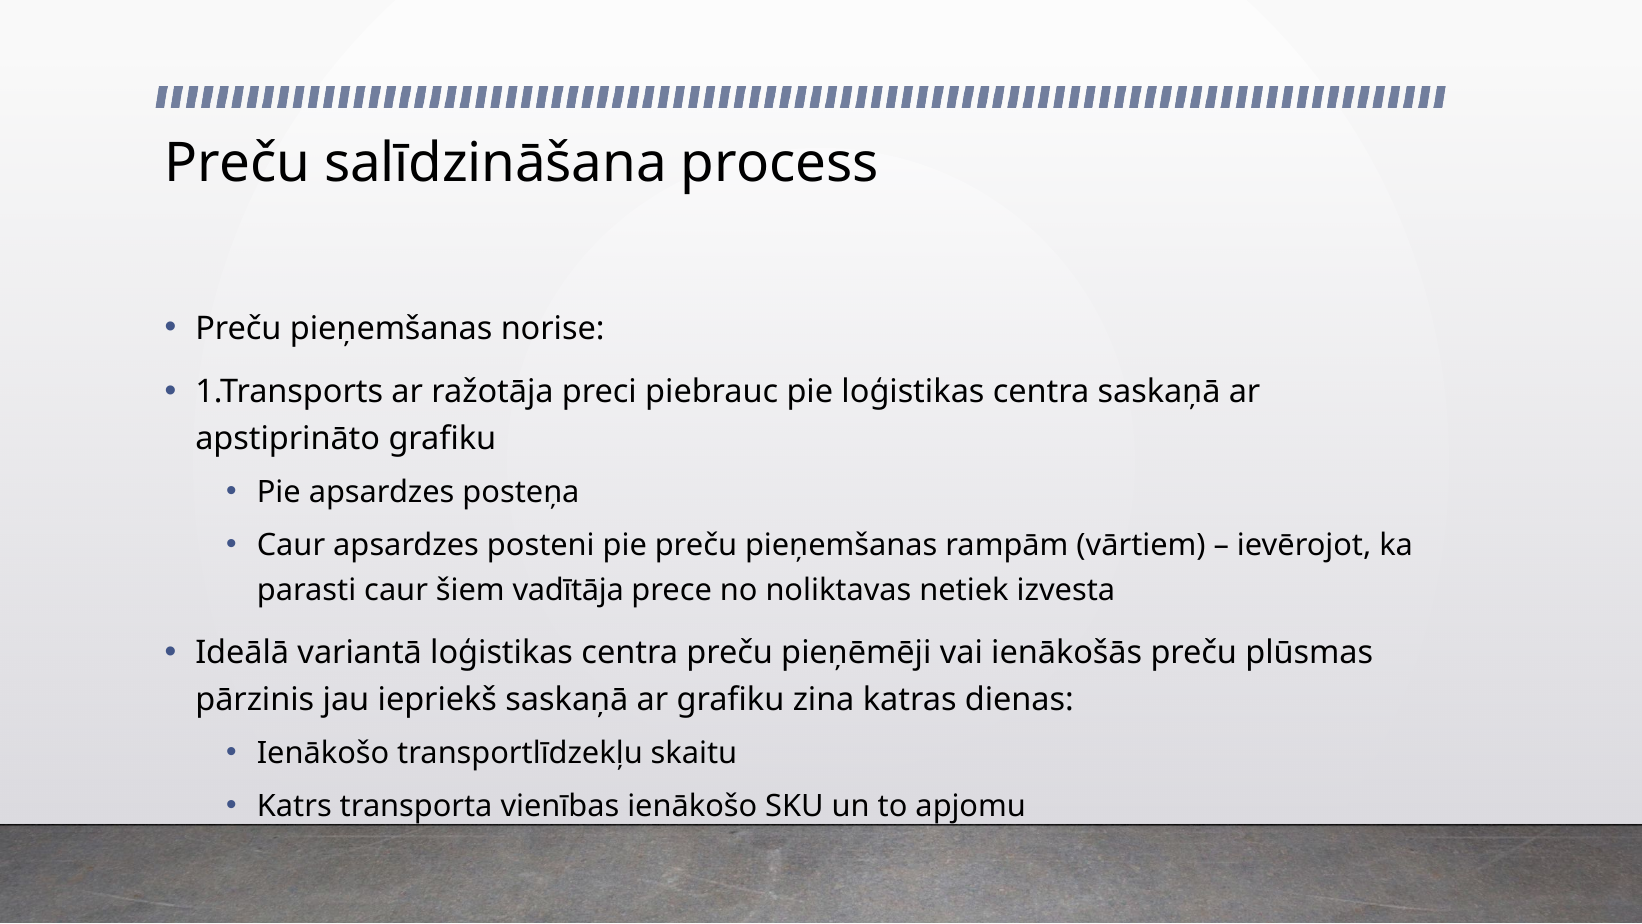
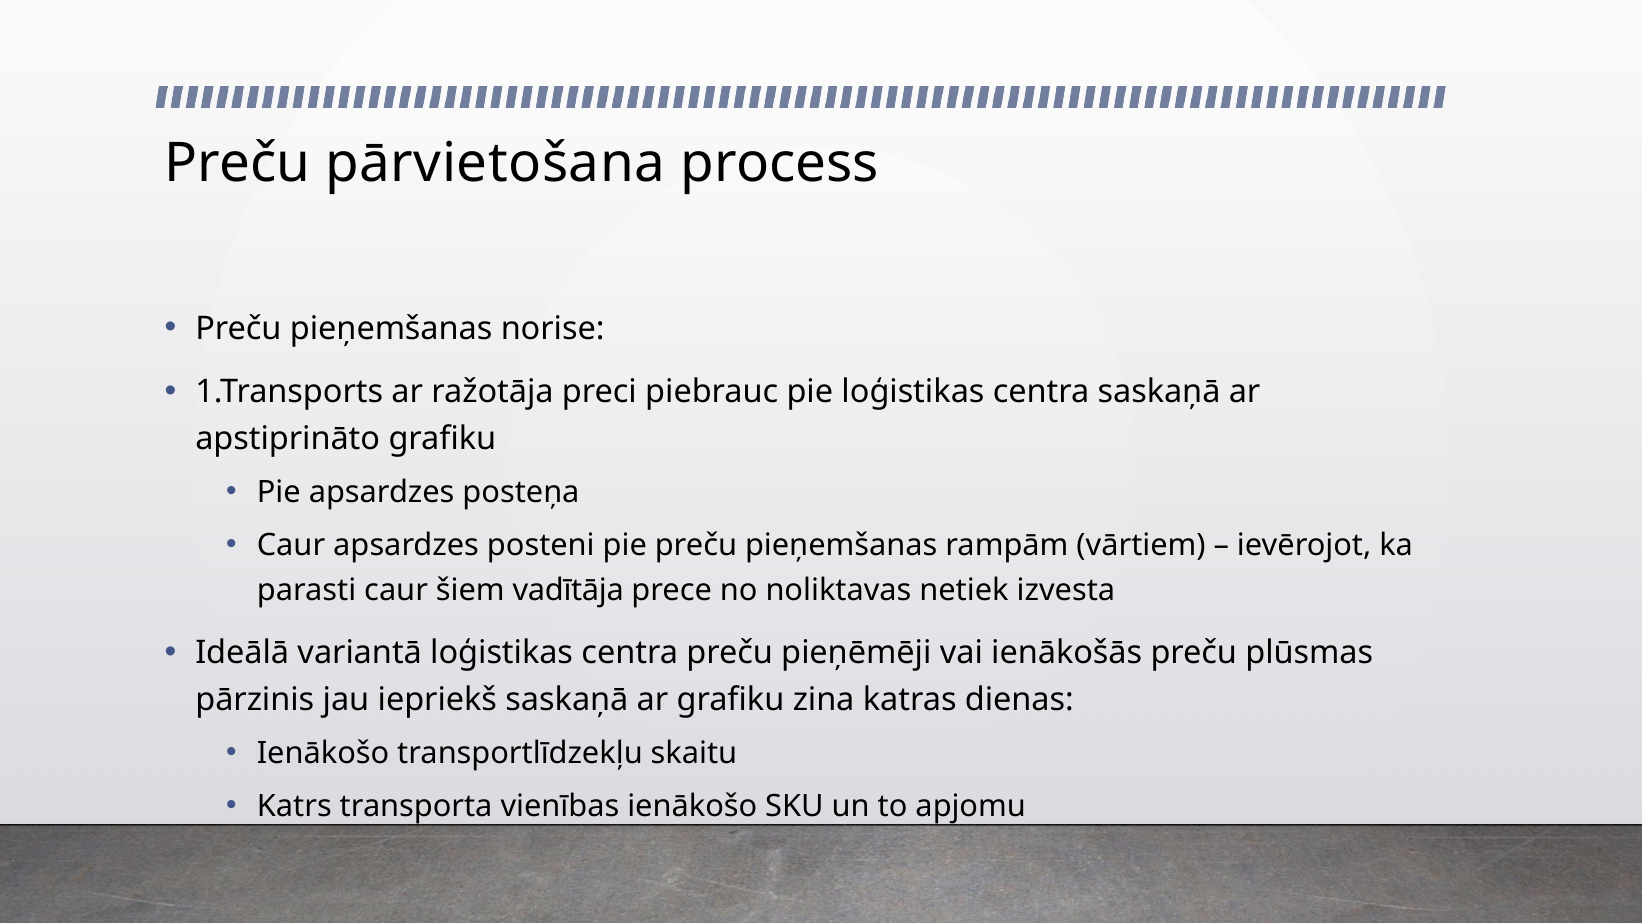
salīdzināšana: salīdzināšana -> pārvietošana (495, 164)
